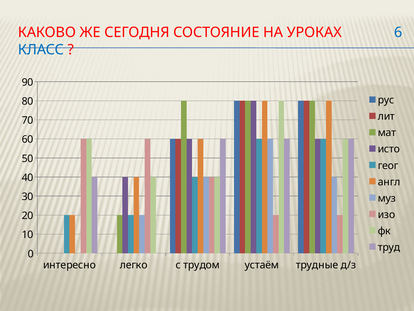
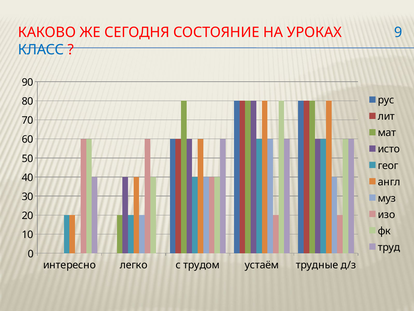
6: 6 -> 9 (398, 32)
